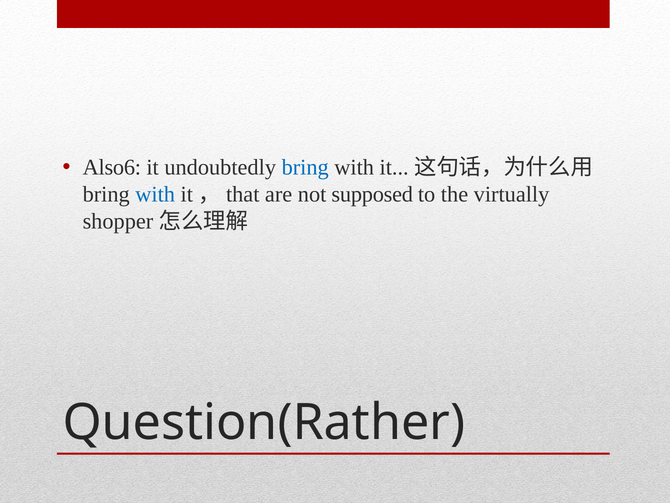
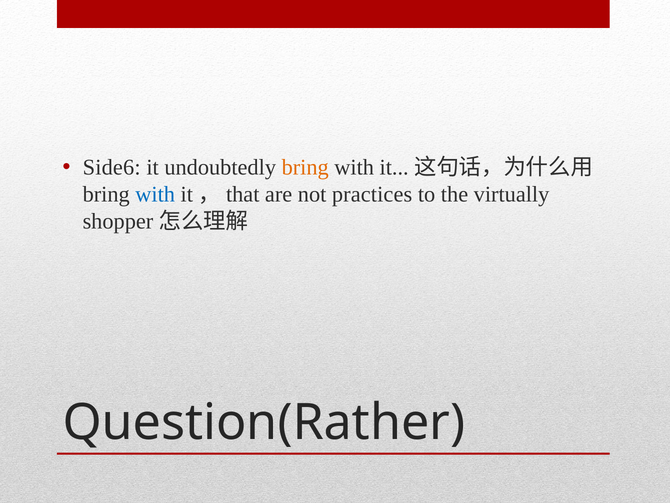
Also6: Also6 -> Side6 (112, 167)
bring colour: blue -> orange (305, 167)
supposed: supposed -> practices (372, 194)
